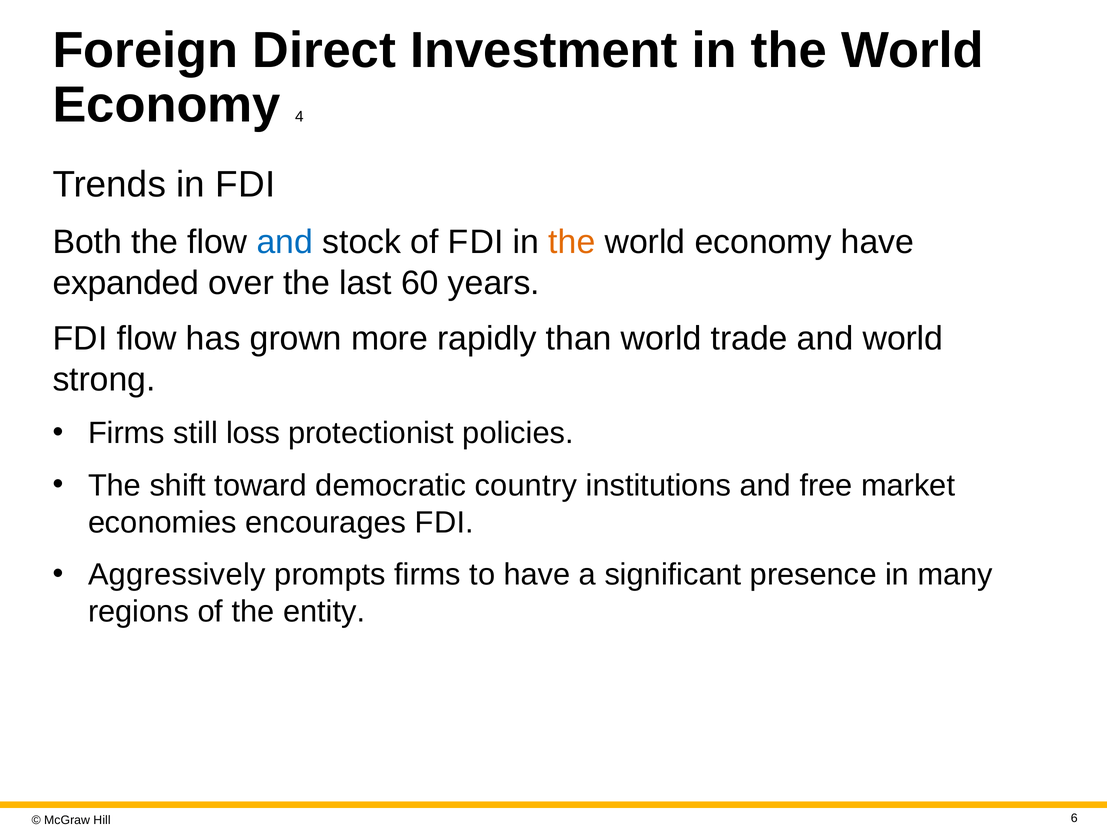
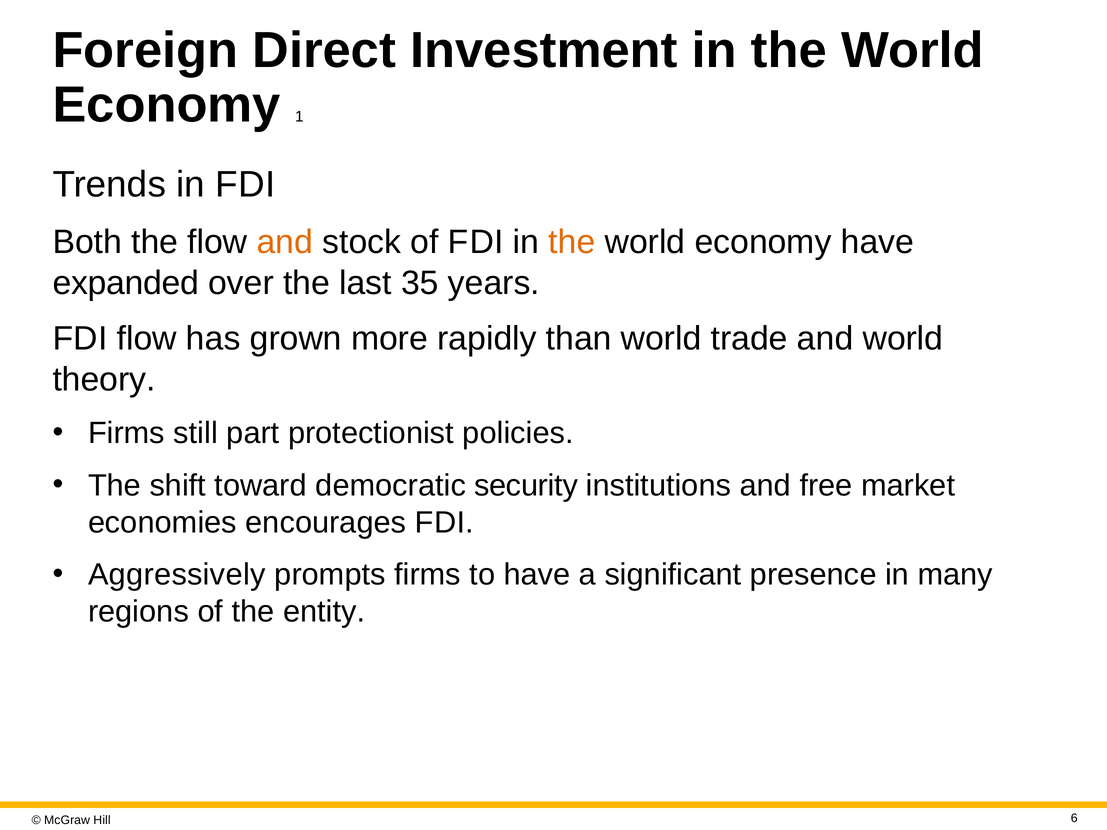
4: 4 -> 1 (299, 117)
and colour: blue -> orange (285, 242)
60: 60 -> 35 (420, 283)
strong: strong -> theory (104, 380)
loss: loss -> part (253, 433)
country: country -> security (526, 486)
